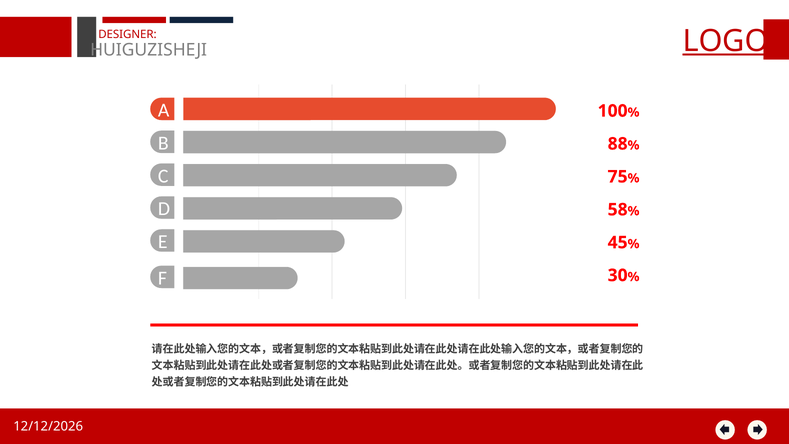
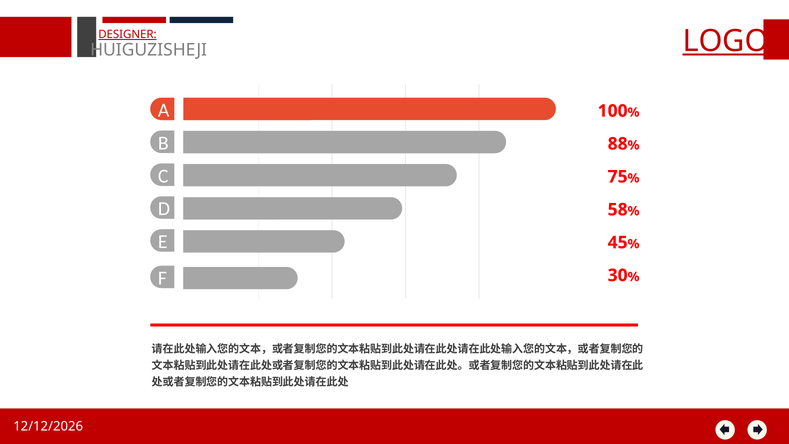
DESIGNER underline: none -> present (127, 35)
